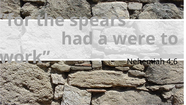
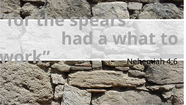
were: were -> what (134, 39)
